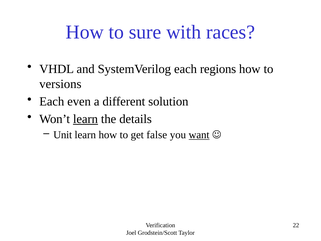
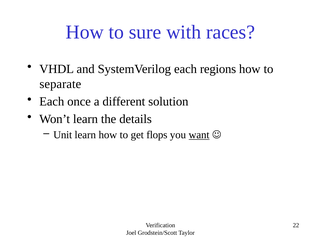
versions: versions -> separate (60, 84)
even: even -> once (79, 101)
learn underline: present -> none (85, 119)
false: false -> flops (157, 135)
